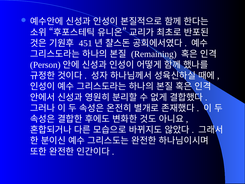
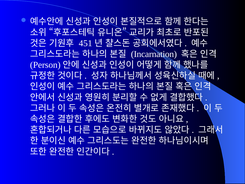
Remaining: Remaining -> Incarnation (154, 54)
